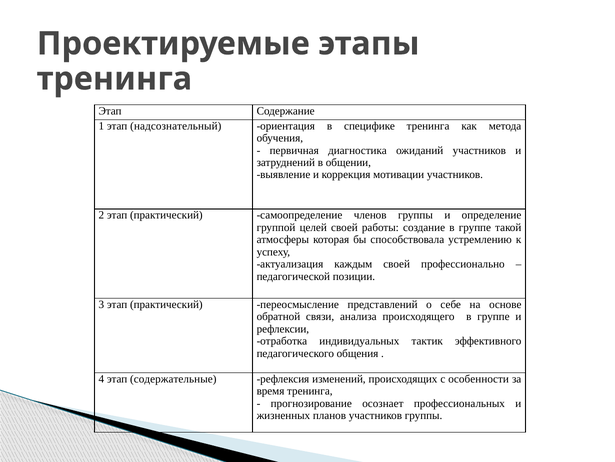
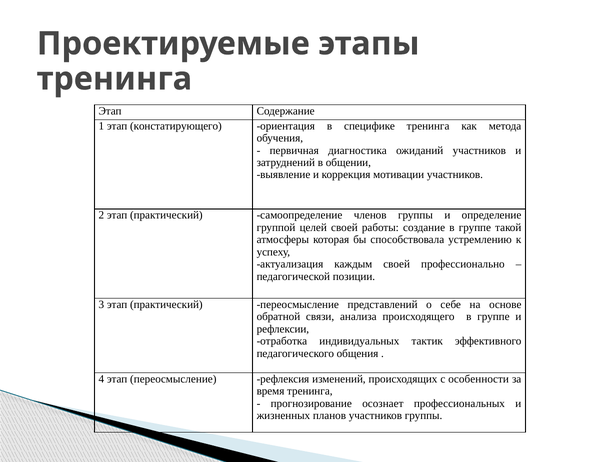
надсознательный: надсознательный -> констатирующего (176, 126)
этап содержательные: содержательные -> переосмысление (173, 378)
